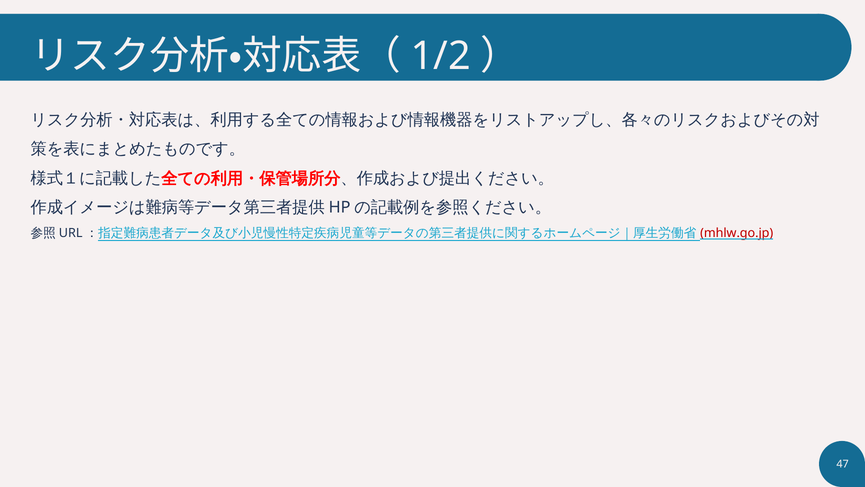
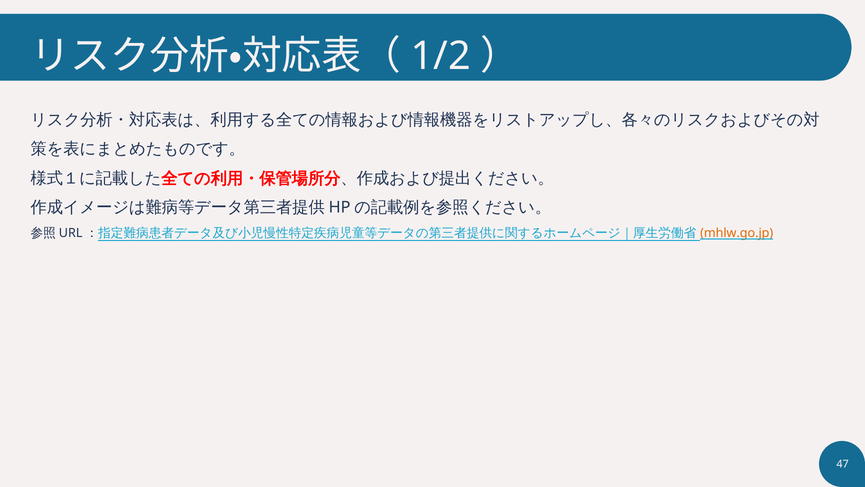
mhlw.go.jp colour: red -> orange (737, 233)
